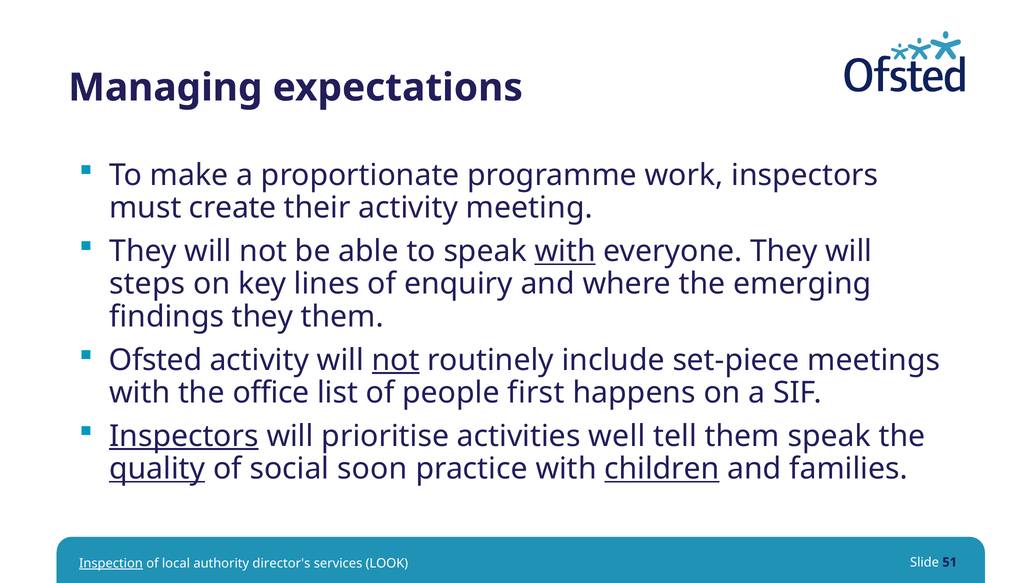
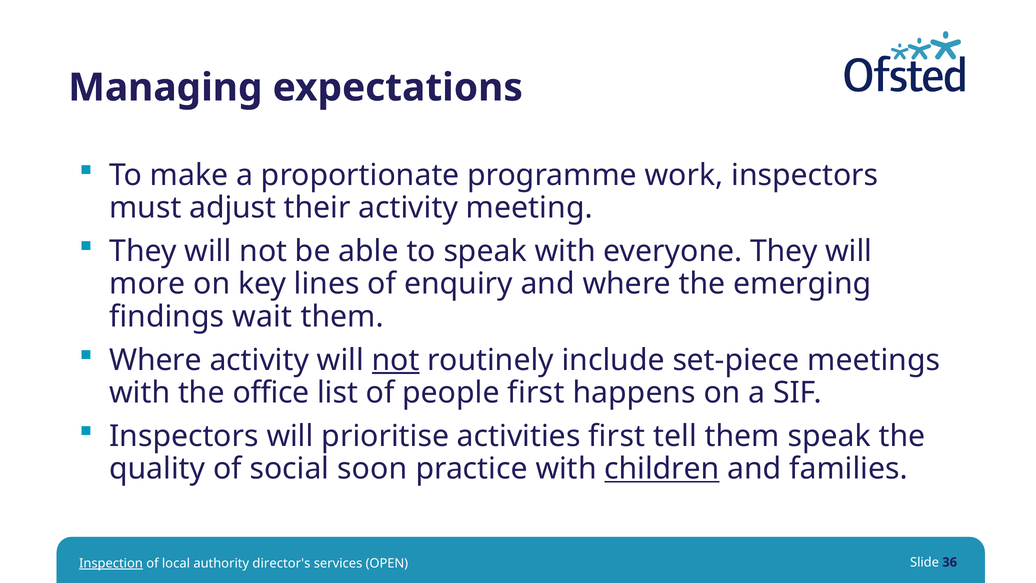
create: create -> adjust (233, 208)
with underline: present -> none (565, 251)
steps: steps -> more (147, 284)
findings they: they -> wait (262, 316)
Ofsted: Ofsted -> Where (155, 360)
Inspectors underline: present -> none (184, 436)
activities well: well -> first (617, 436)
quality underline: present -> none (157, 469)
LOOK: LOOK -> OPEN (387, 563)
51: 51 -> 36 (950, 562)
